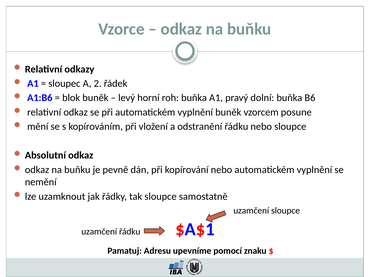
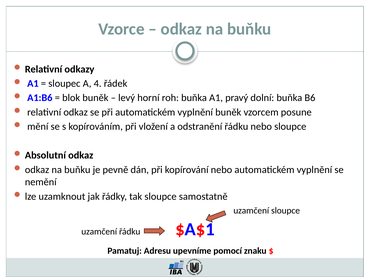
2: 2 -> 4 (98, 84)
